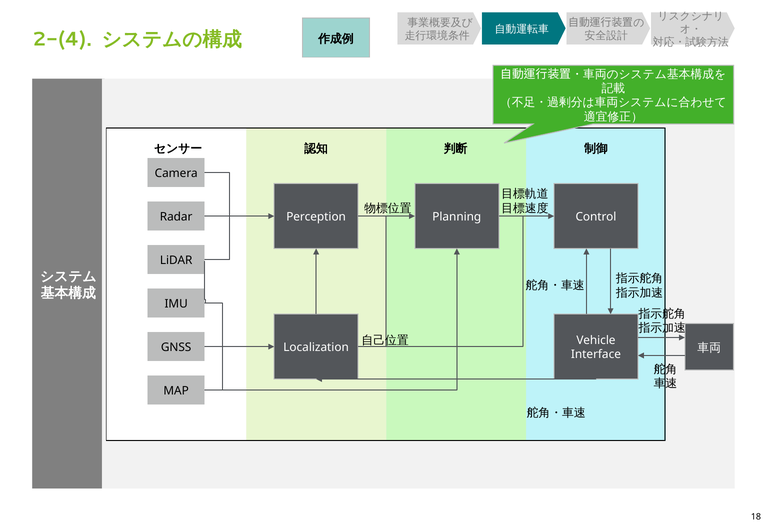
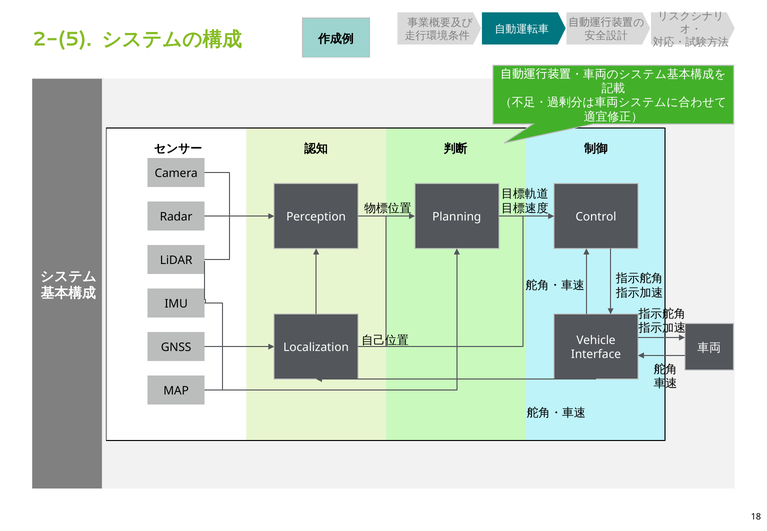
2-(4: 2-(4 -> 2-(5 (62, 39)
